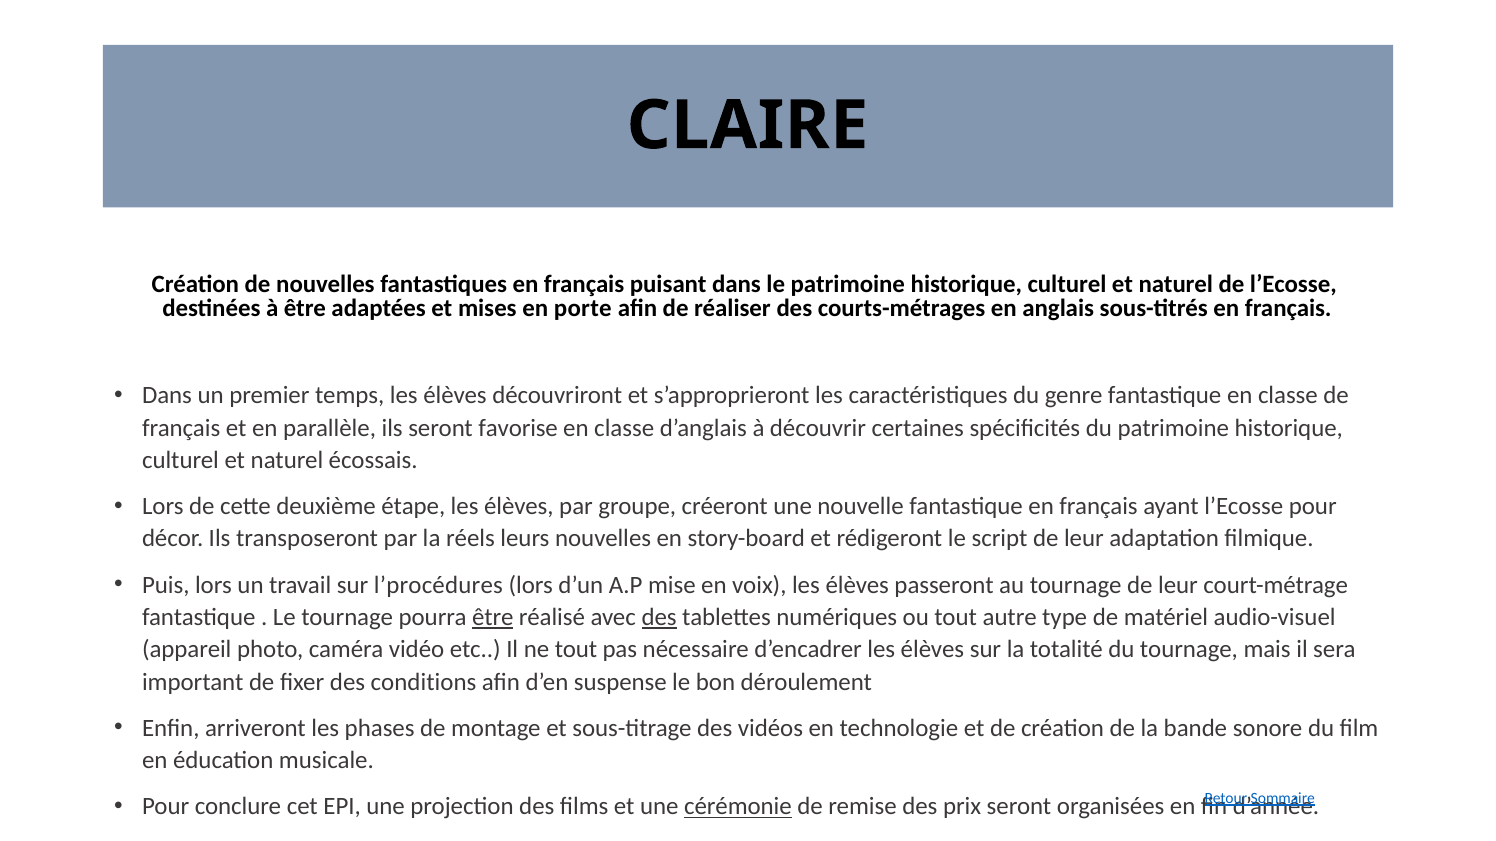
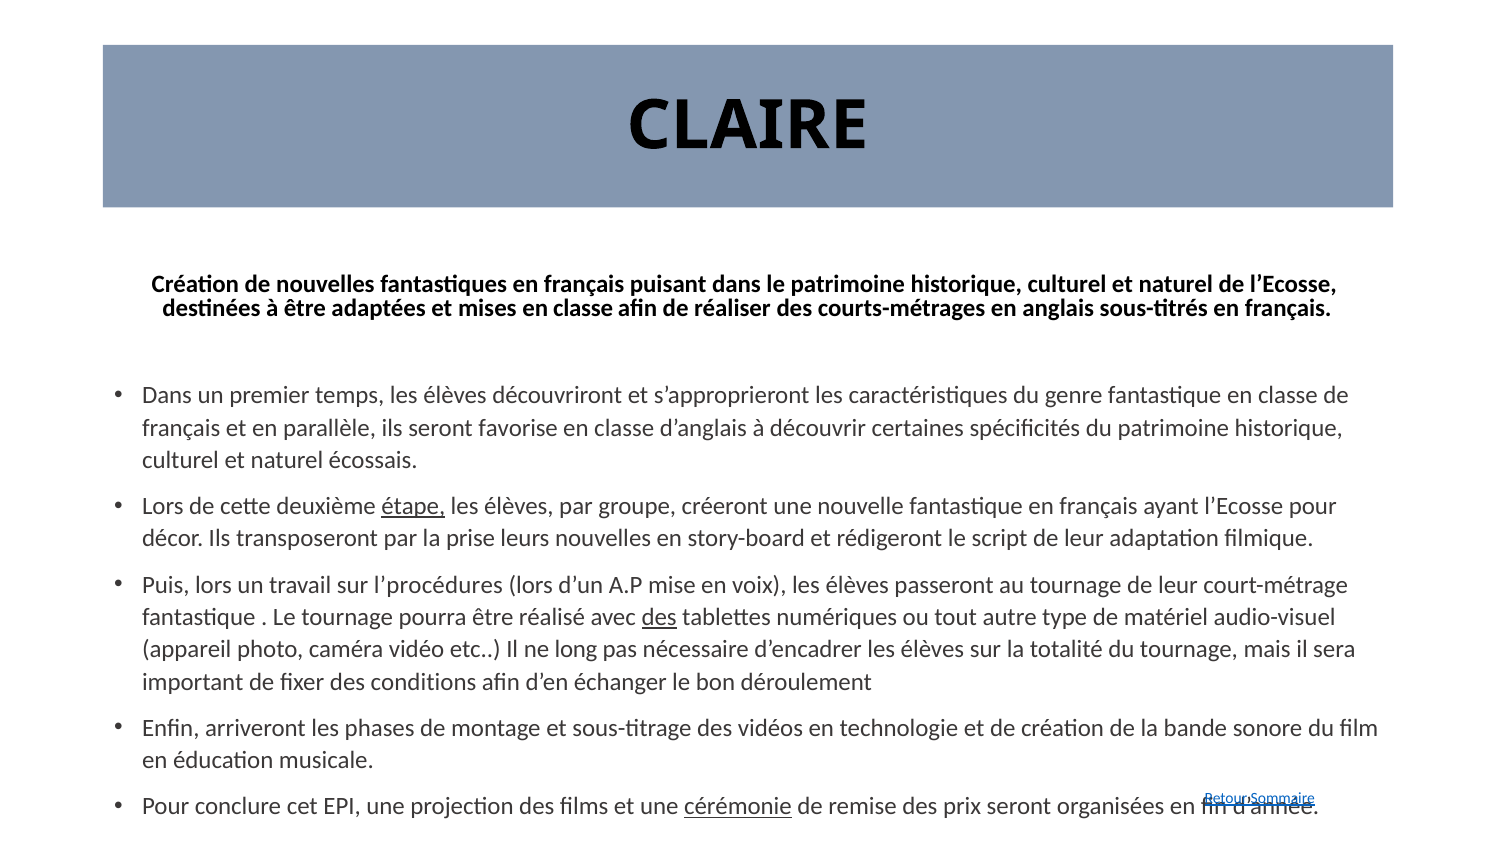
mises en porte: porte -> classe (583, 309)
étape underline: none -> present (413, 507)
réels: réels -> prise (471, 539)
être underline: present -> none (493, 618)
ne tout: tout -> long (576, 650)
suspense: suspense -> échanger (620, 682)
